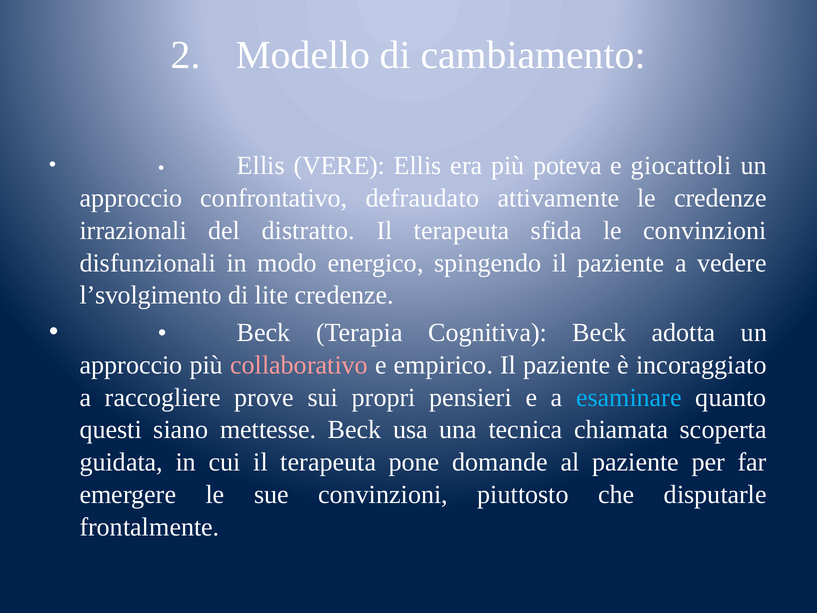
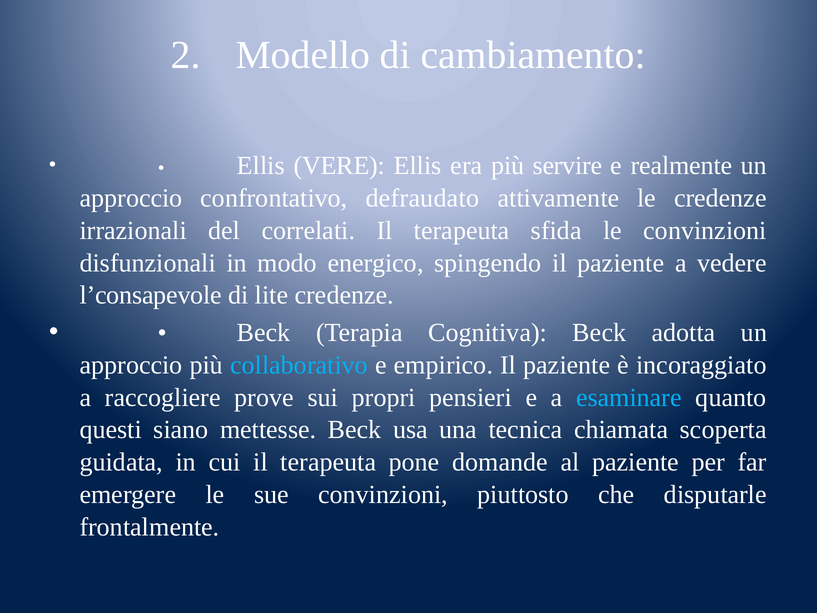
poteva: poteva -> servire (567, 166)
giocattoli: giocattoli -> realmente (681, 166)
distratto: distratto -> correlati (308, 230)
l’svolgimento: l’svolgimento -> l’consapevole (151, 295)
collaborativo colour: pink -> light blue (299, 365)
